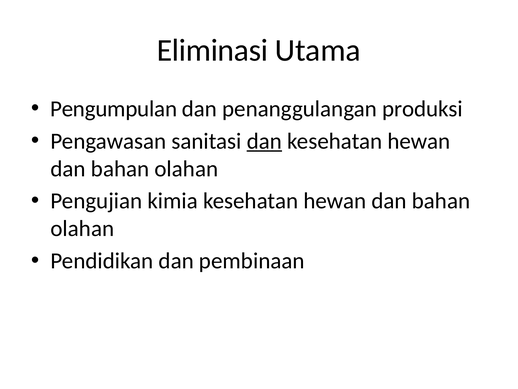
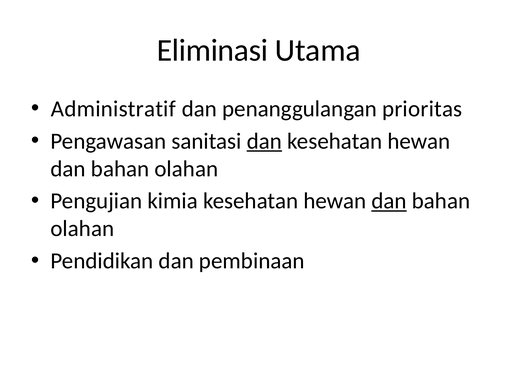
Pengumpulan: Pengumpulan -> Administratif (113, 109)
produksi: produksi -> prioritas (422, 109)
dan underline: none -> present (389, 201)
